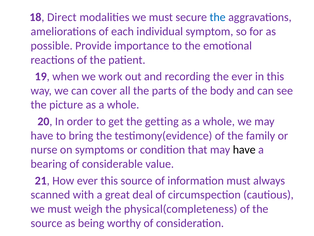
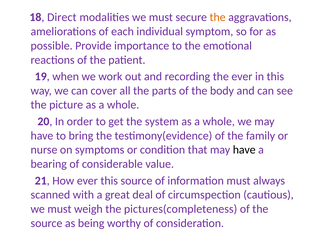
the colour: blue -> orange (218, 17)
getting: getting -> system (162, 121)
physical(completeness: physical(completeness -> pictures(completeness (181, 209)
